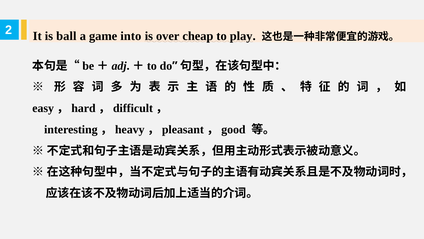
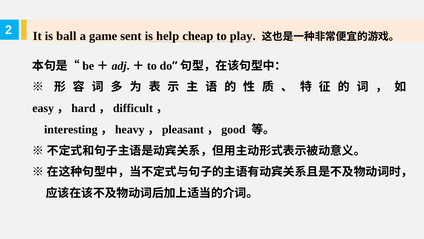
into: into -> sent (131, 36)
over: over -> help (168, 36)
